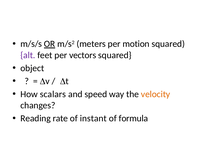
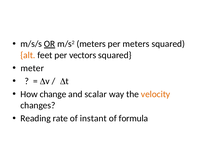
per motion: motion -> meters (136, 44)
alt colour: purple -> orange (28, 55)
object: object -> meter (32, 68)
scalars: scalars -> change (53, 94)
speed: speed -> scalar (96, 94)
